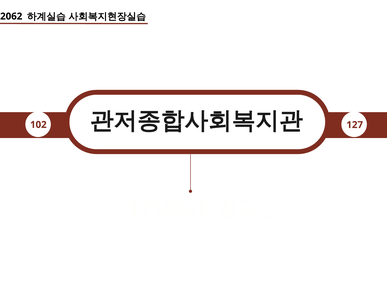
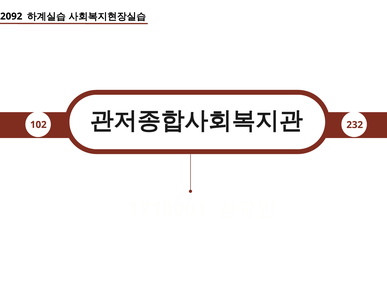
2062: 2062 -> 2092 (11, 16)
127: 127 -> 232 (355, 125)
